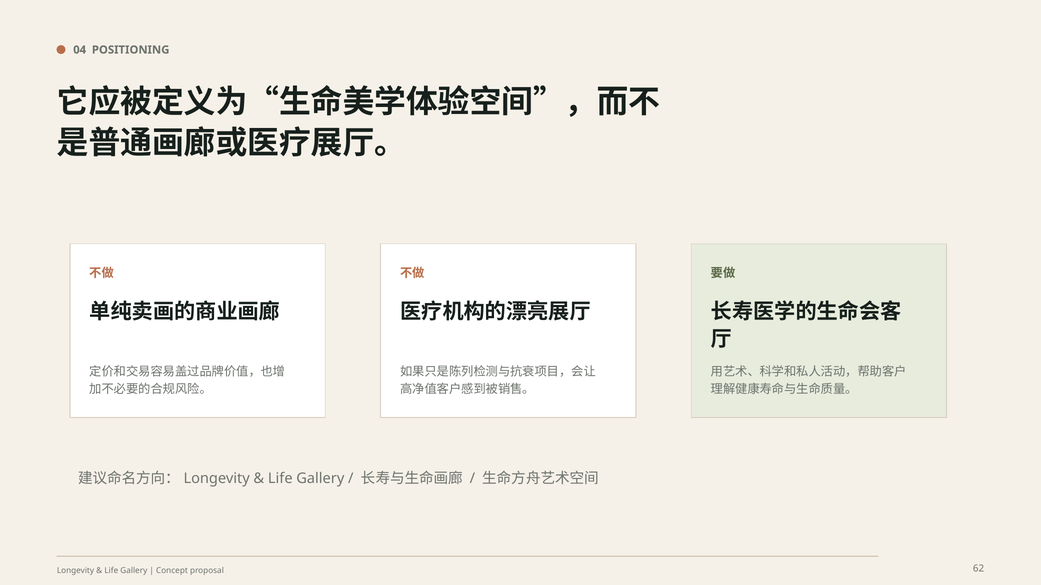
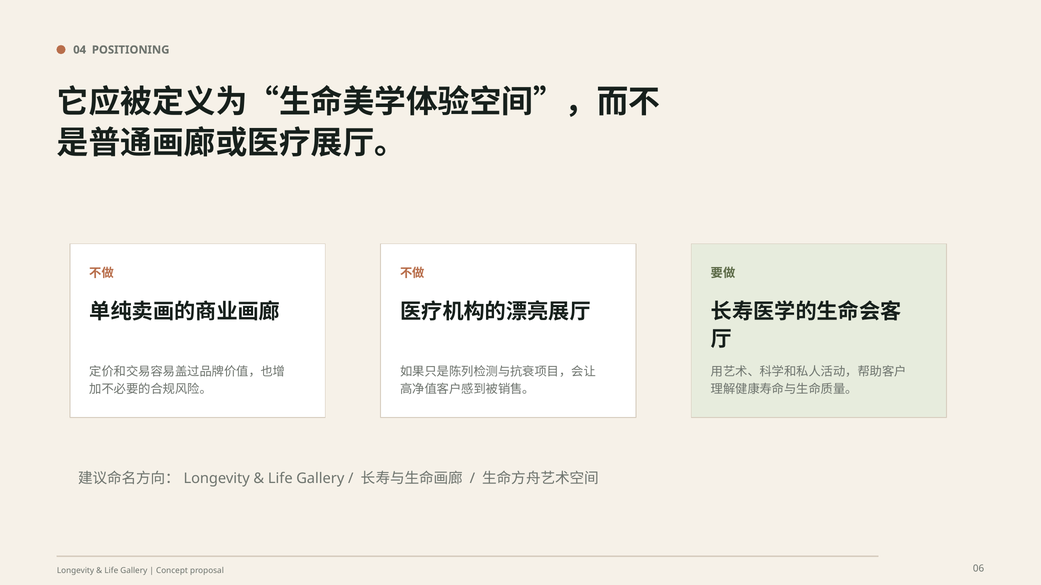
62: 62 -> 06 (979, 569)
